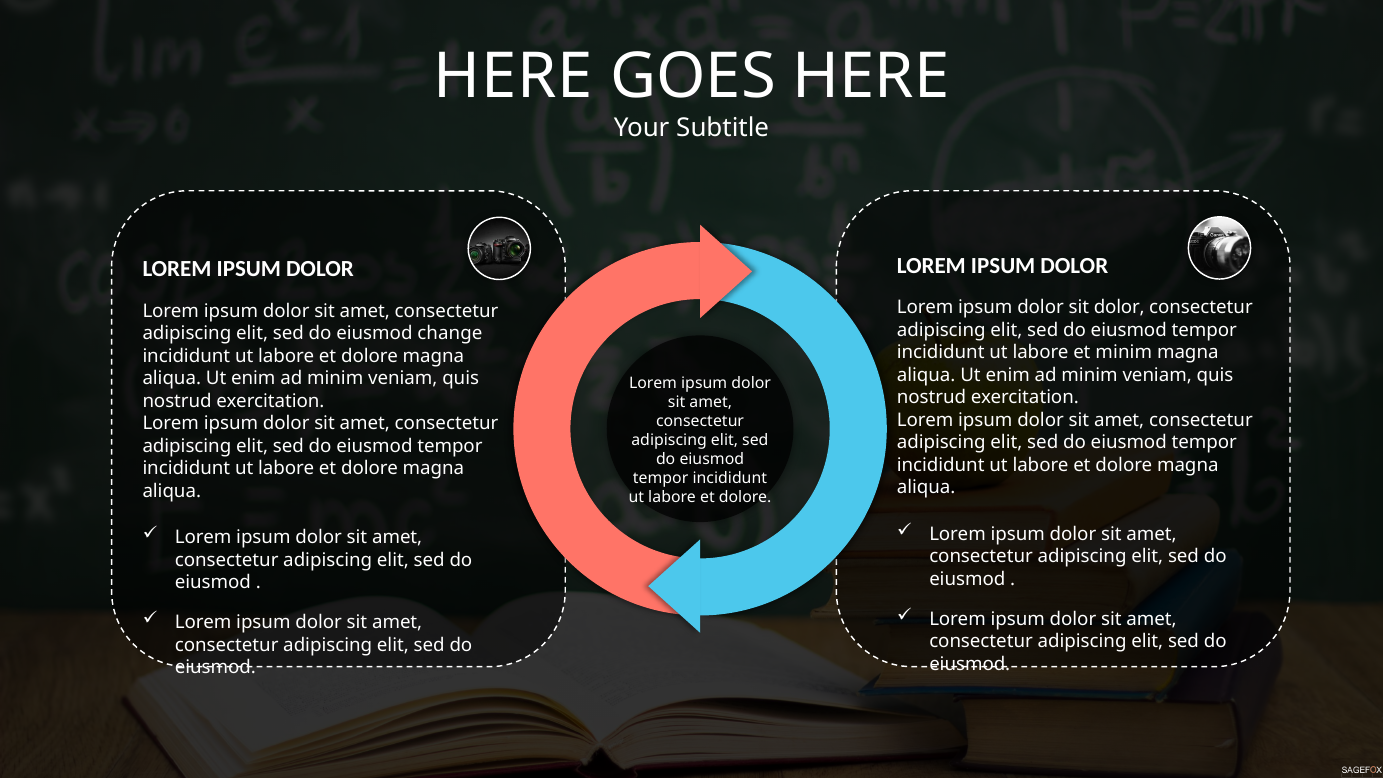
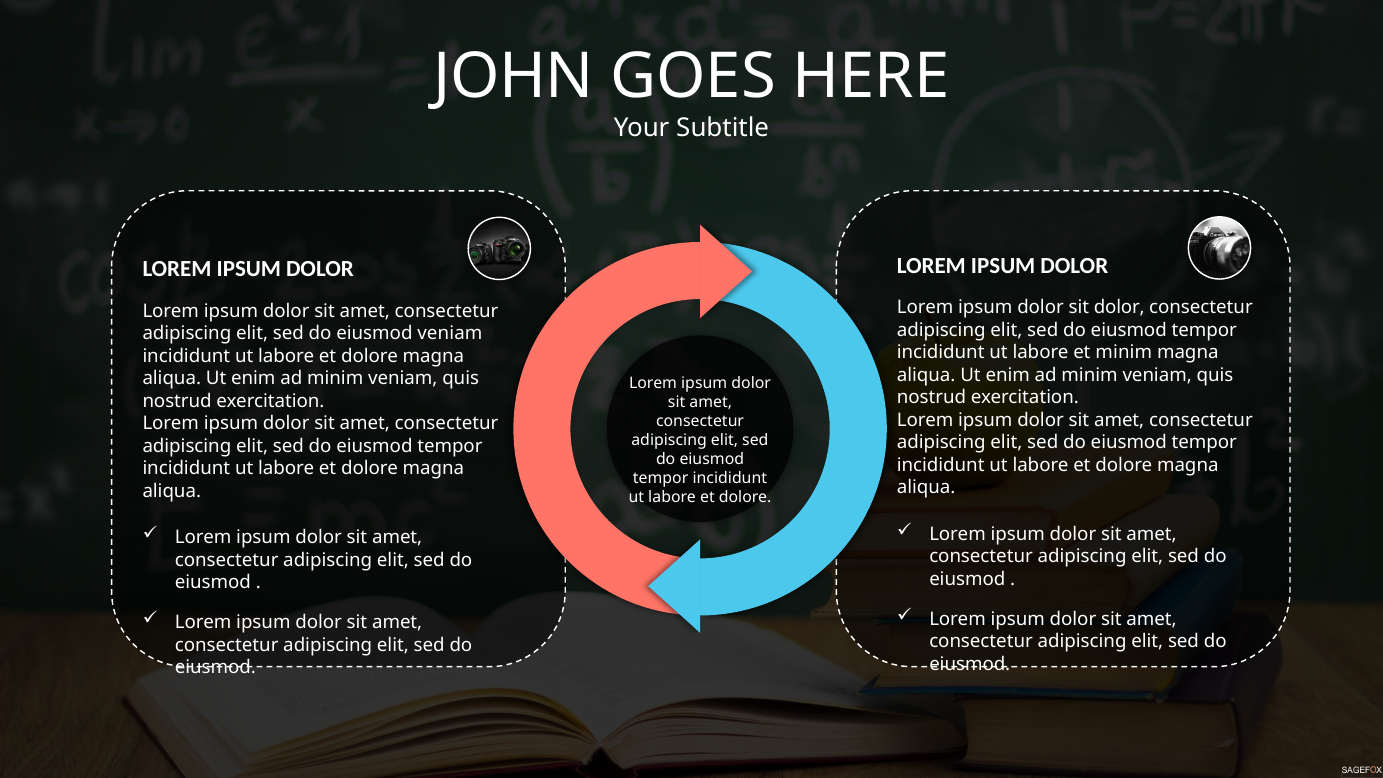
HERE: HERE -> JOHN (514, 77)
eiusmod change: change -> veniam (450, 334)
